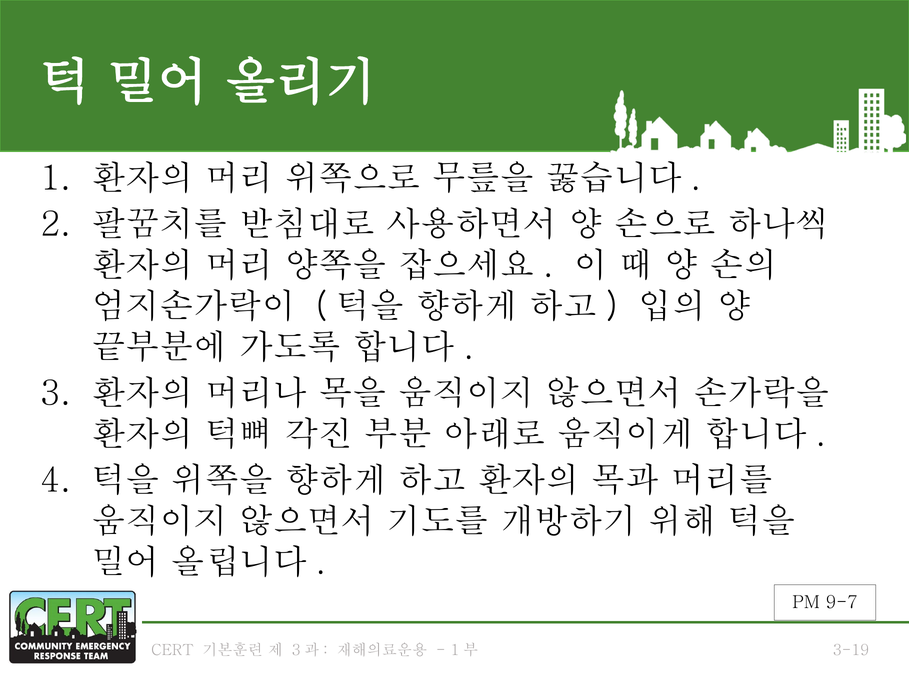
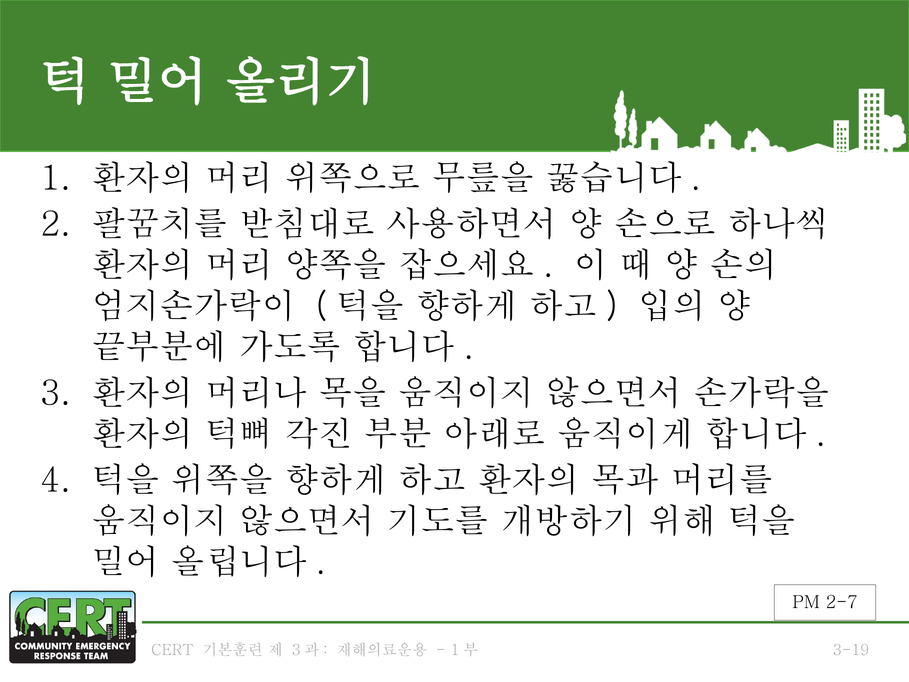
9-7: 9-7 -> 2-7 (842, 602)
